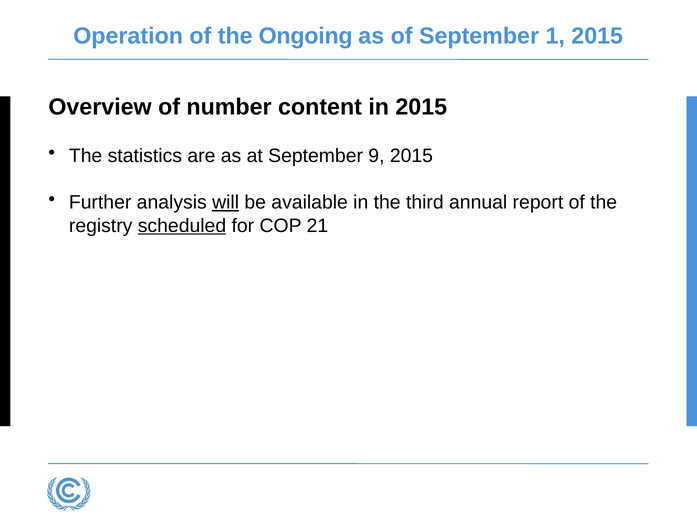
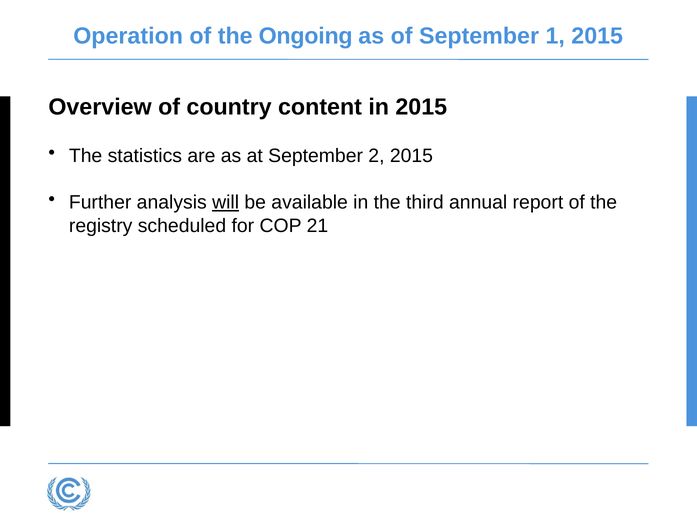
number: number -> country (229, 107)
9: 9 -> 2 (376, 156)
scheduled underline: present -> none (182, 226)
